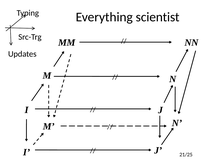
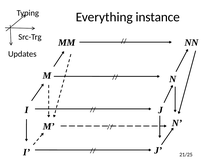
scientist: scientist -> instance (158, 17)
